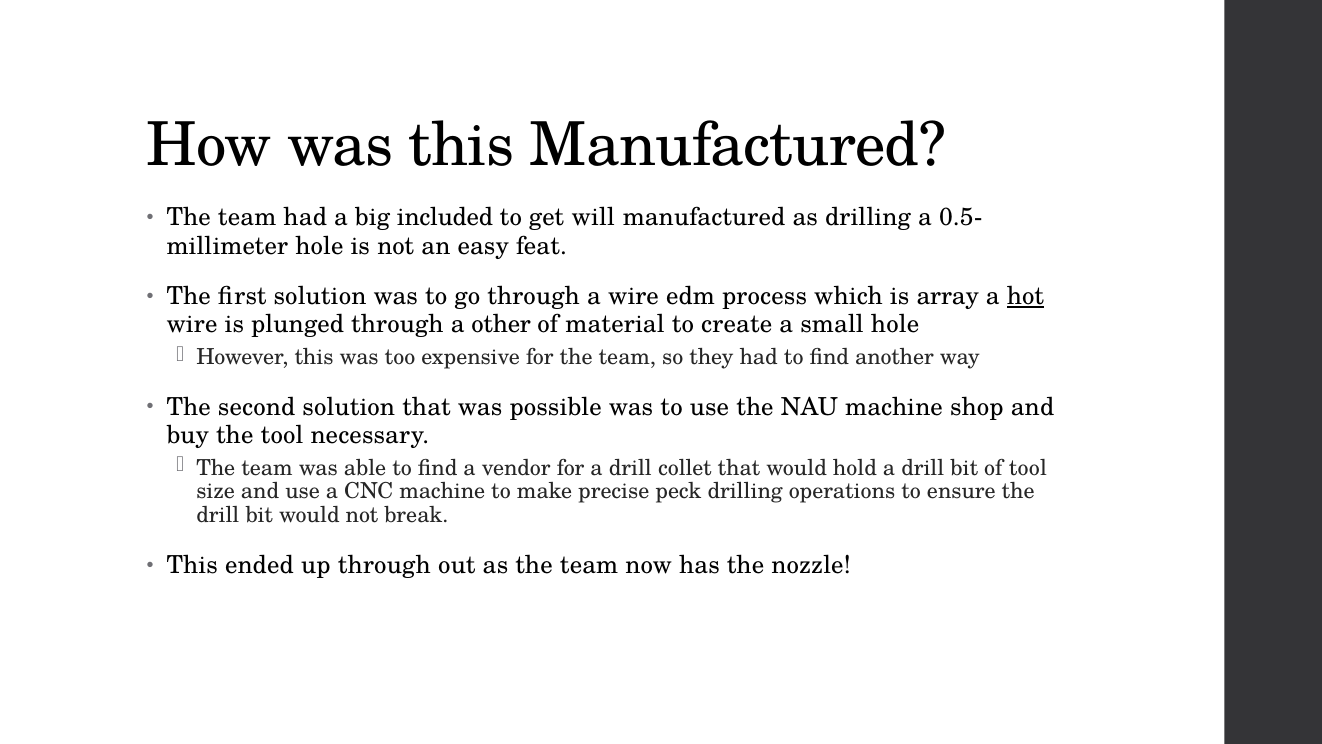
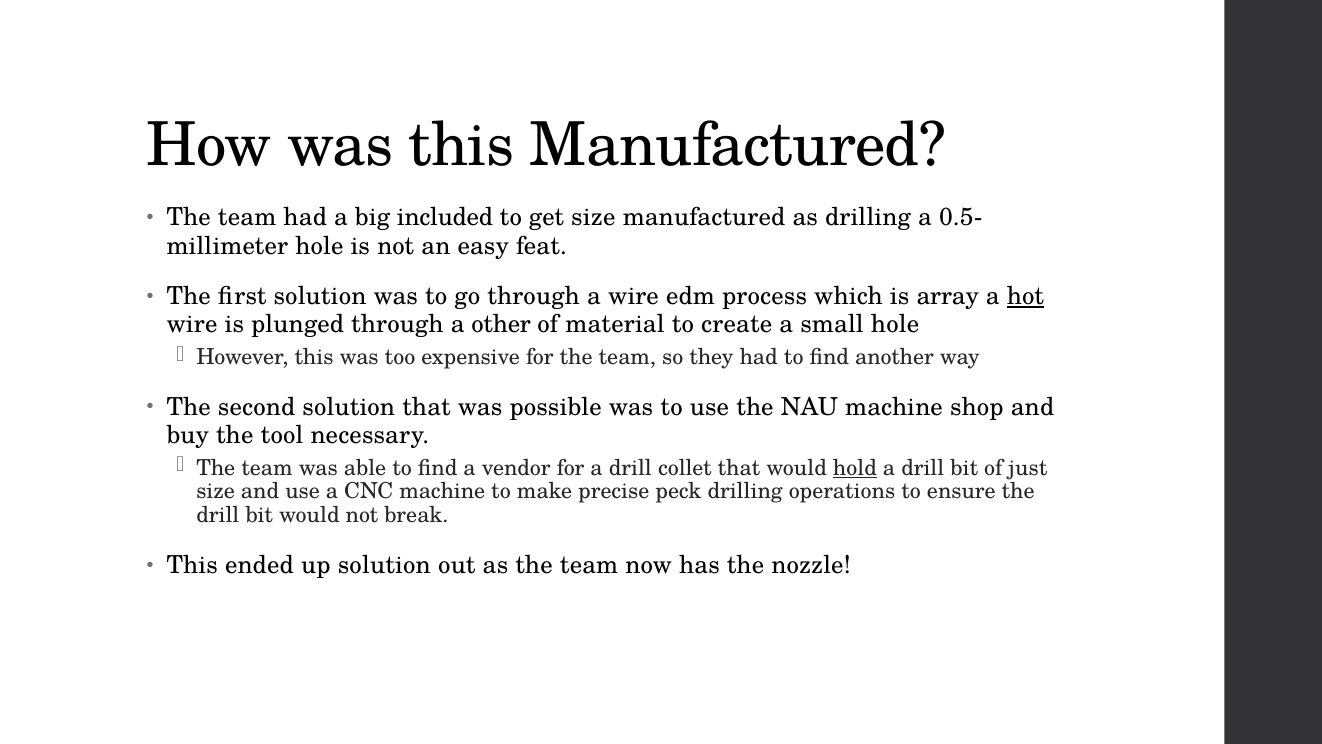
get will: will -> size (593, 218)
hold underline: none -> present (855, 468)
of tool: tool -> just (1028, 468)
up through: through -> solution (384, 565)
